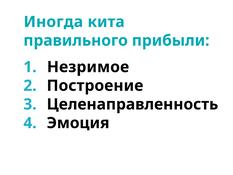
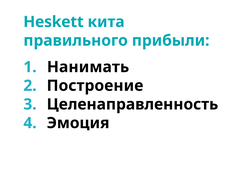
Иногда: Иногда -> Heskett (54, 22)
Незримое: Незримое -> Нанимать (88, 67)
